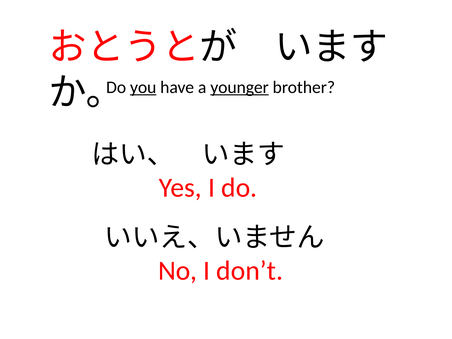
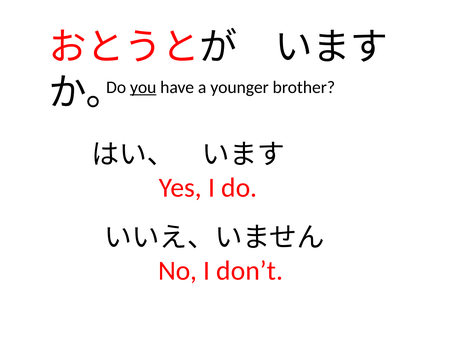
younger underline: present -> none (240, 87)
